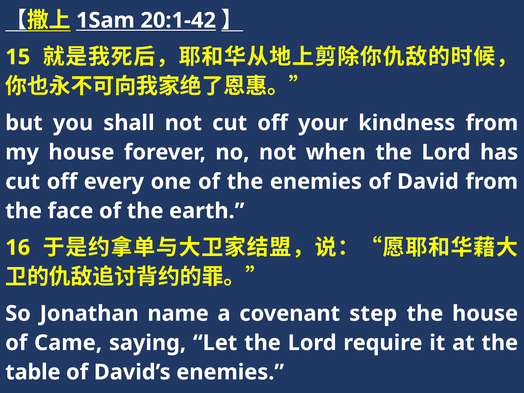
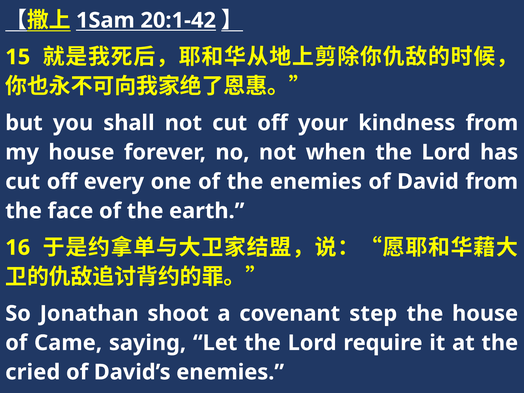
name: name -> shoot (178, 314)
table: table -> cried (33, 372)
